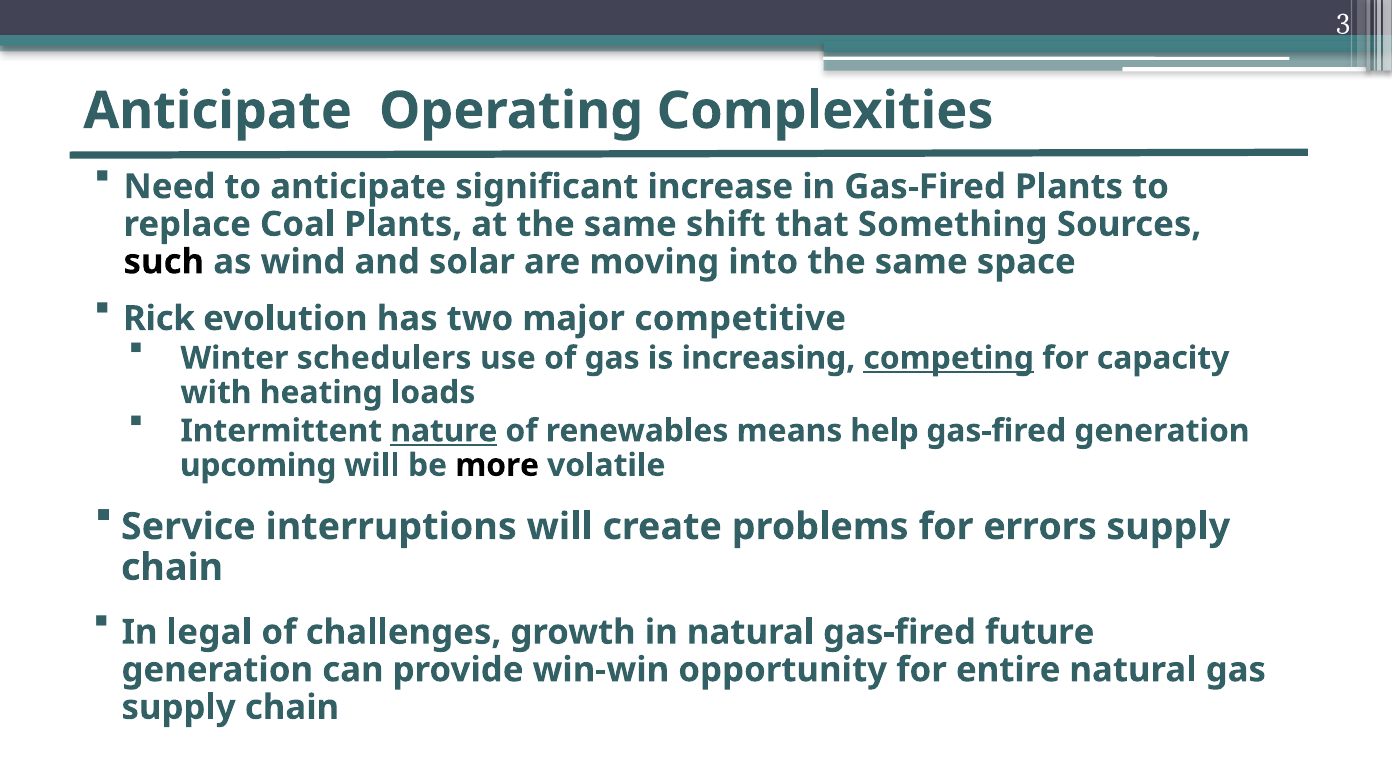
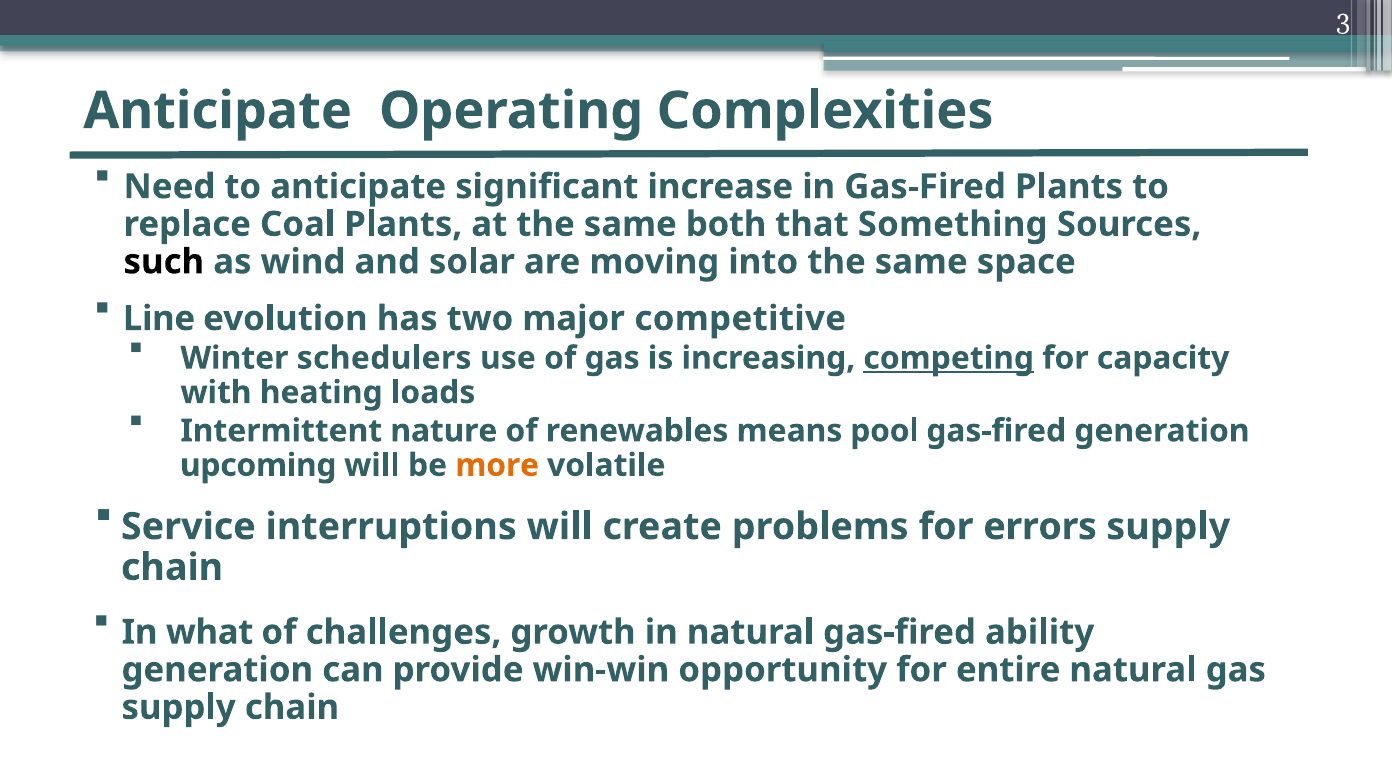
shift: shift -> both (726, 224)
Rick: Rick -> Line (159, 319)
nature underline: present -> none (444, 431)
help: help -> pool (885, 431)
more colour: black -> orange (497, 465)
legal: legal -> what (210, 632)
future: future -> ability (1040, 632)
